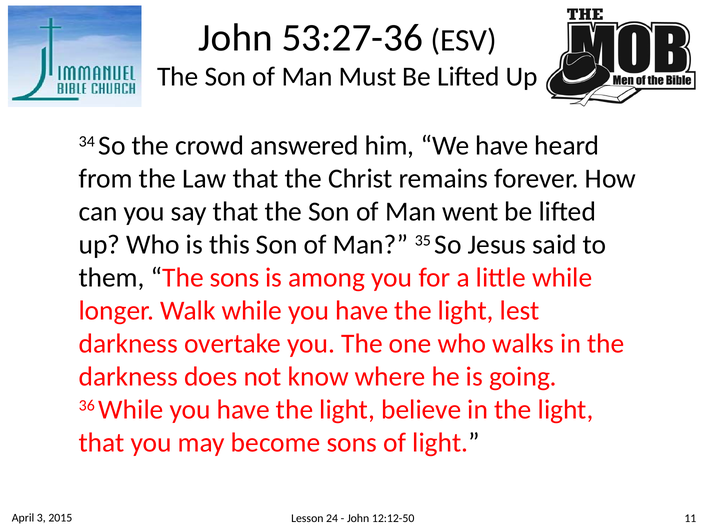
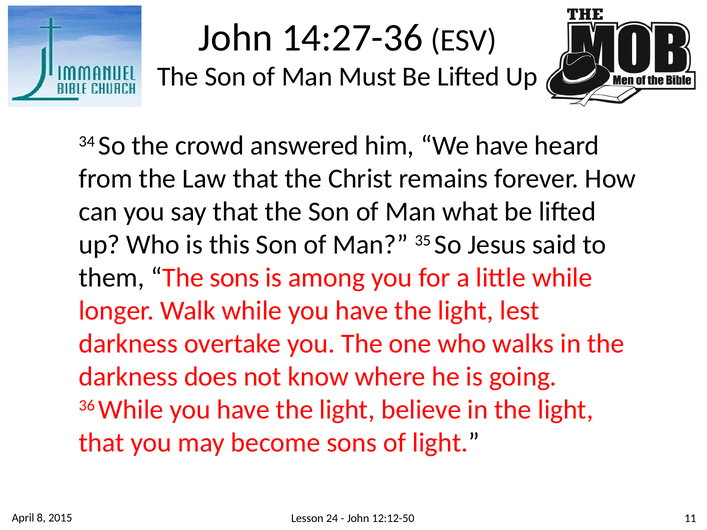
53:27-36: 53:27-36 -> 14:27-36 (352, 38)
went: went -> what (470, 212)
3: 3 -> 8 (41, 518)
